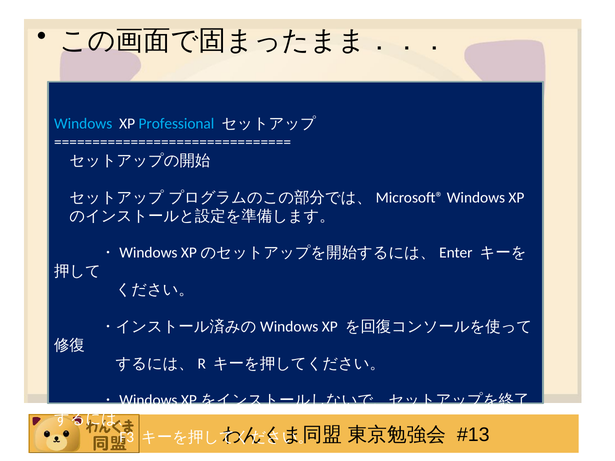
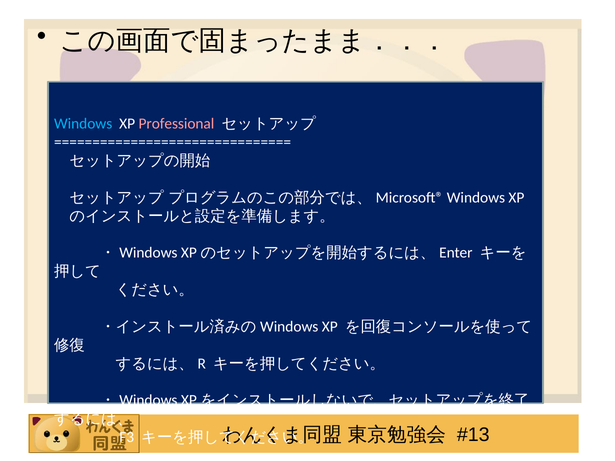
Professional colour: light blue -> pink (176, 124)
